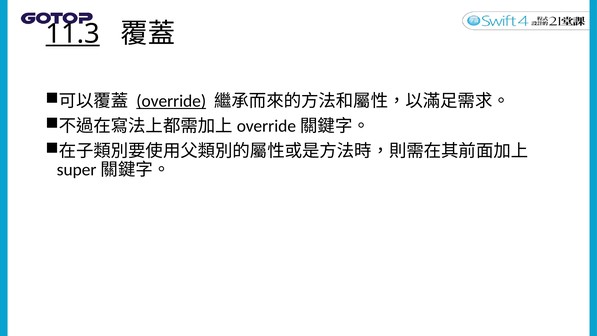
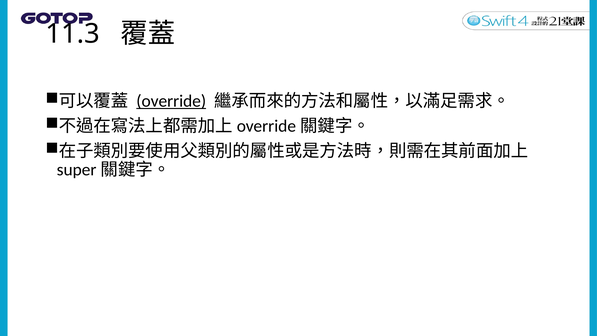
11.3 underline: present -> none (73, 34)
